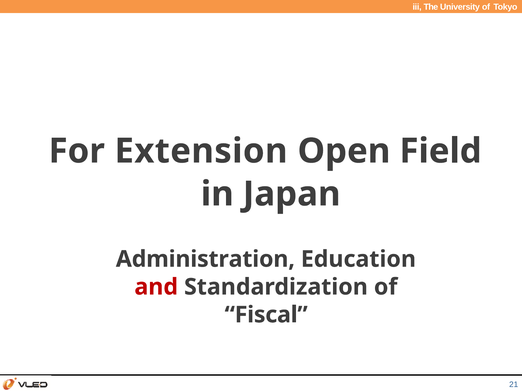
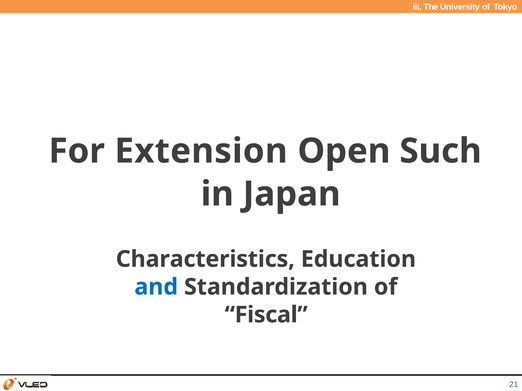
Field: Field -> Such (441, 151)
Administration: Administration -> Characteristics (205, 259)
and colour: red -> blue (156, 287)
